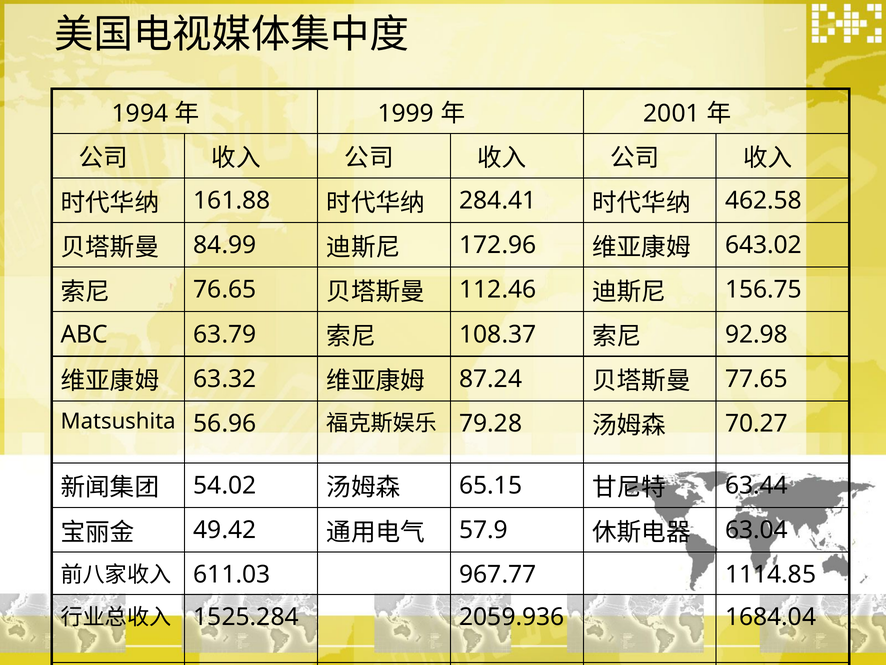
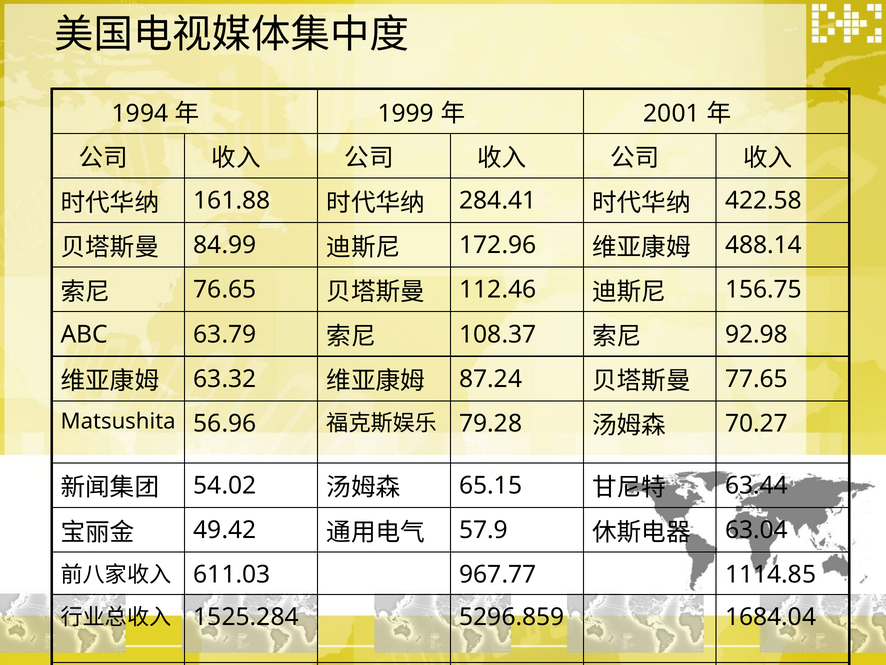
462.58: 462.58 -> 422.58 (764, 201)
643.02: 643.02 -> 488.14 (764, 245)
2059.936: 2059.936 -> 5296.859 (512, 617)
